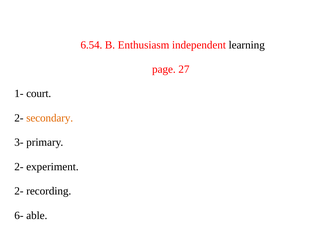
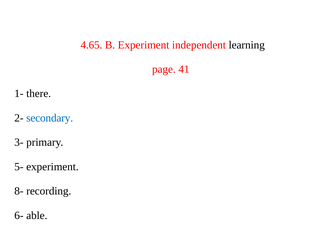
6.54: 6.54 -> 4.65 (91, 45)
B Enthusiasm: Enthusiasm -> Experiment (144, 45)
27: 27 -> 41 (184, 69)
court: court -> there (39, 94)
secondary colour: orange -> blue (50, 118)
2-: 2- -> 5- (19, 167)
2-: 2- -> 8- (19, 191)
